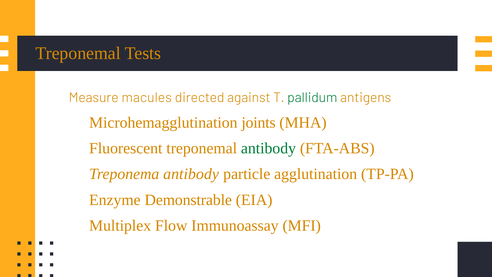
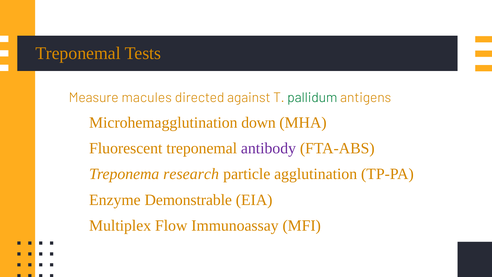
joints: joints -> down (259, 122)
antibody colour: green -> purple (268, 148)
antibody: antibody -> research (191, 174)
